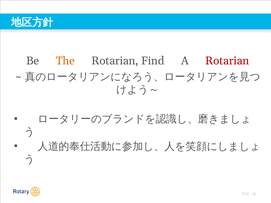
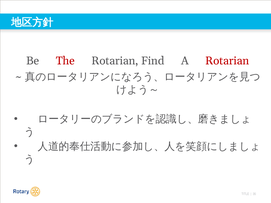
The colour: orange -> red (65, 61)
